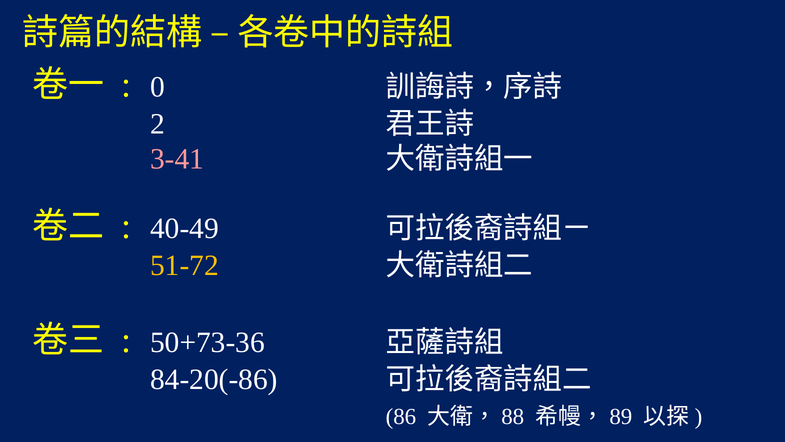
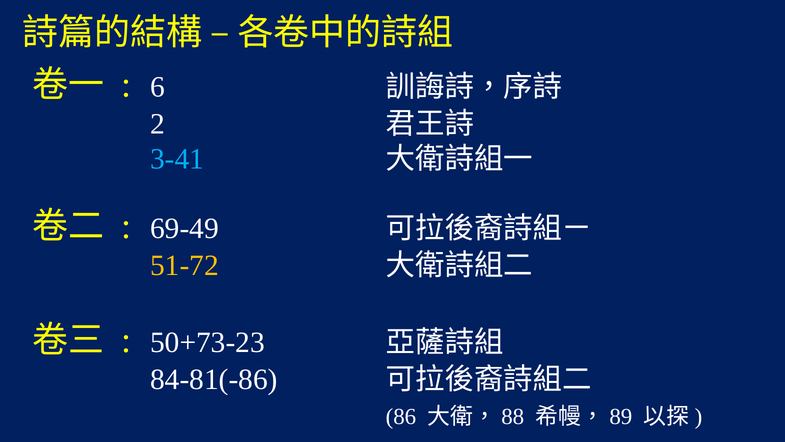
0: 0 -> 6 (158, 87)
3-41 colour: pink -> light blue (177, 159)
40-49: 40-49 -> 69-49 (185, 228)
50+73-36: 50+73-36 -> 50+73-23 (208, 342)
84-20(-86: 84-20(-86 -> 84-81(-86 (214, 379)
